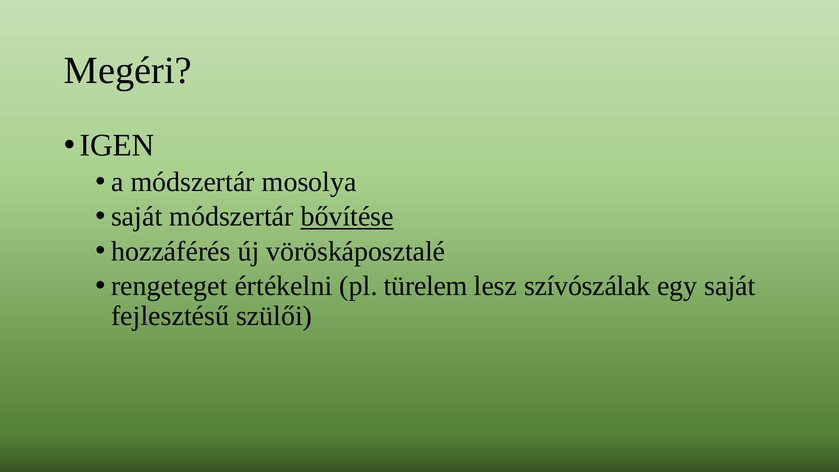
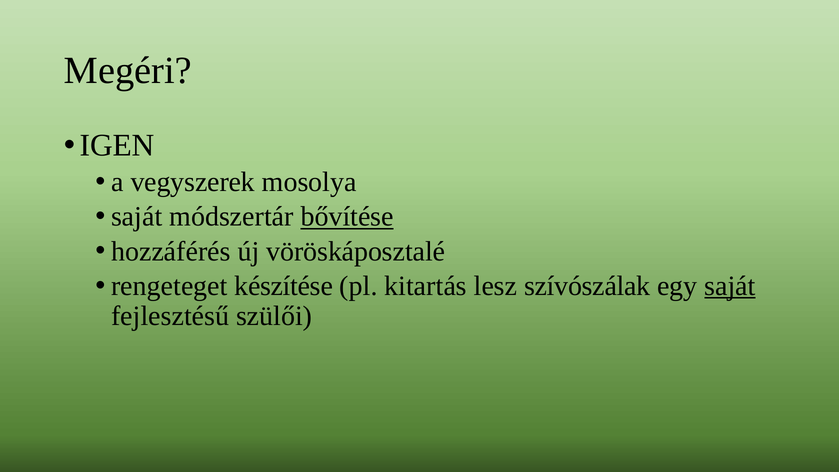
a módszertár: módszertár -> vegyszerek (193, 182)
értékelni: értékelni -> készítése (284, 286)
türelem: türelem -> kitartás (426, 286)
saját underline: none -> present (730, 286)
